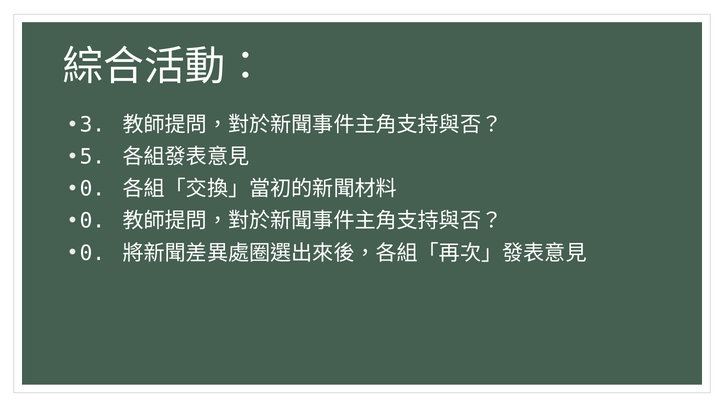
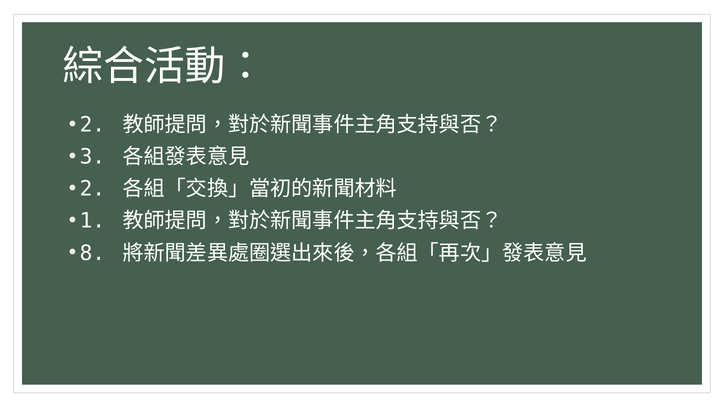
3: 3 -> 2 (92, 125)
5: 5 -> 3 (92, 157)
0: 0 -> 2 (92, 189)
0: 0 -> 1 (92, 221)
0: 0 -> 8 (92, 253)
